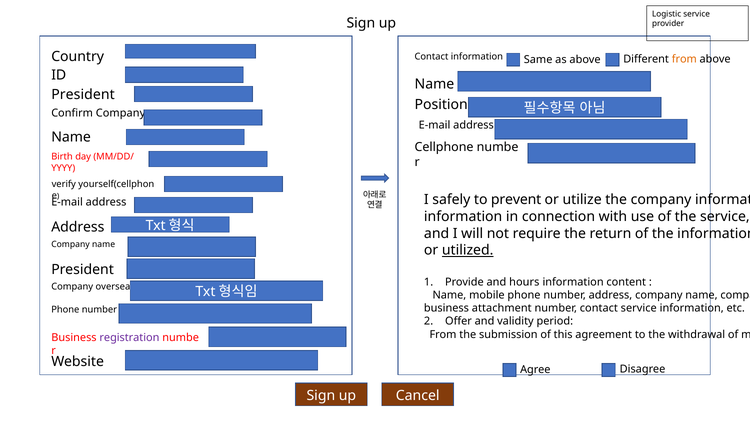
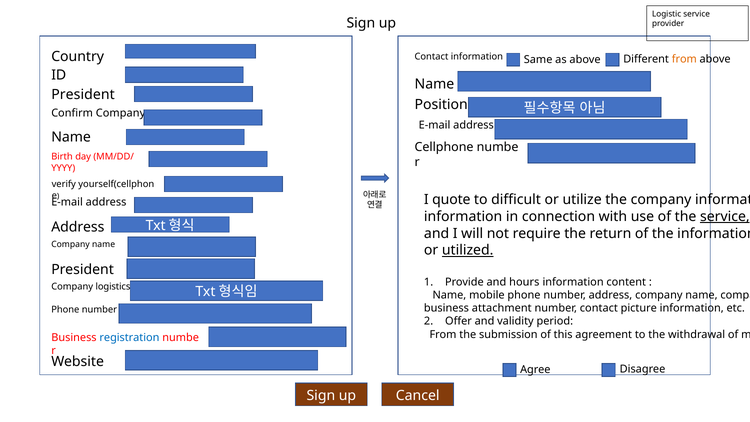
safely: safely -> quote (451, 200)
prevent: prevent -> difficult (516, 200)
service underline: none -> present (725, 216)
oversea: oversea -> logistics (113, 287)
contact service: service -> picture (639, 308)
registration colour: purple -> blue (129, 338)
